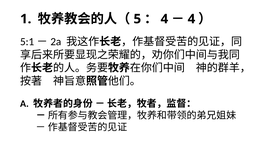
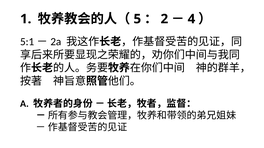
4: 4 -> 2 (164, 19)
